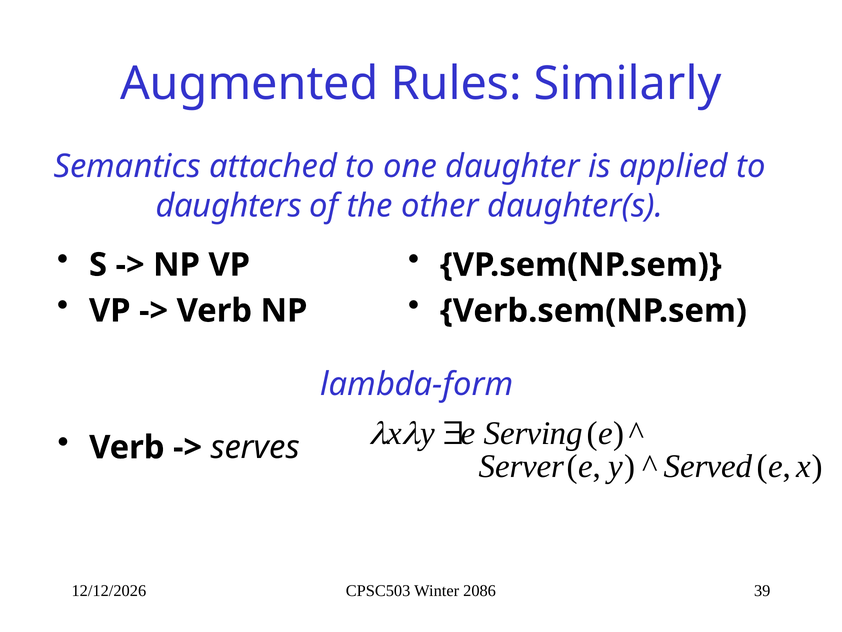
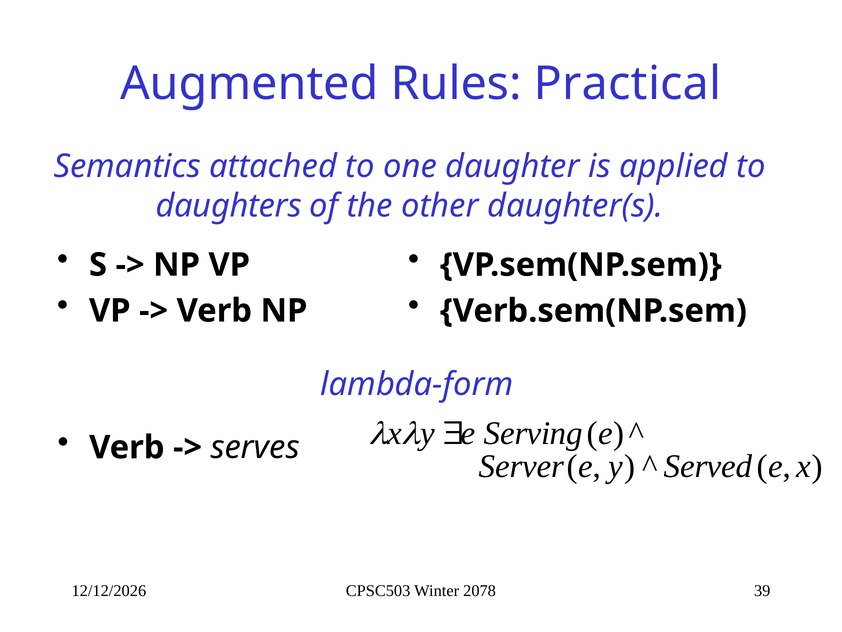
Similarly: Similarly -> Practical (628, 84)
2086: 2086 -> 2078 (480, 591)
